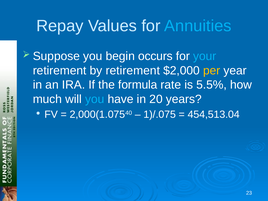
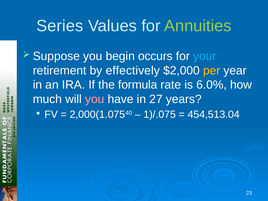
Repay: Repay -> Series (60, 26)
Annuities colour: light blue -> light green (198, 26)
by retirement: retirement -> effectively (133, 71)
5.5%: 5.5% -> 6.0% (212, 85)
you colour: light blue -> pink (95, 99)
20: 20 -> 27 (156, 99)
